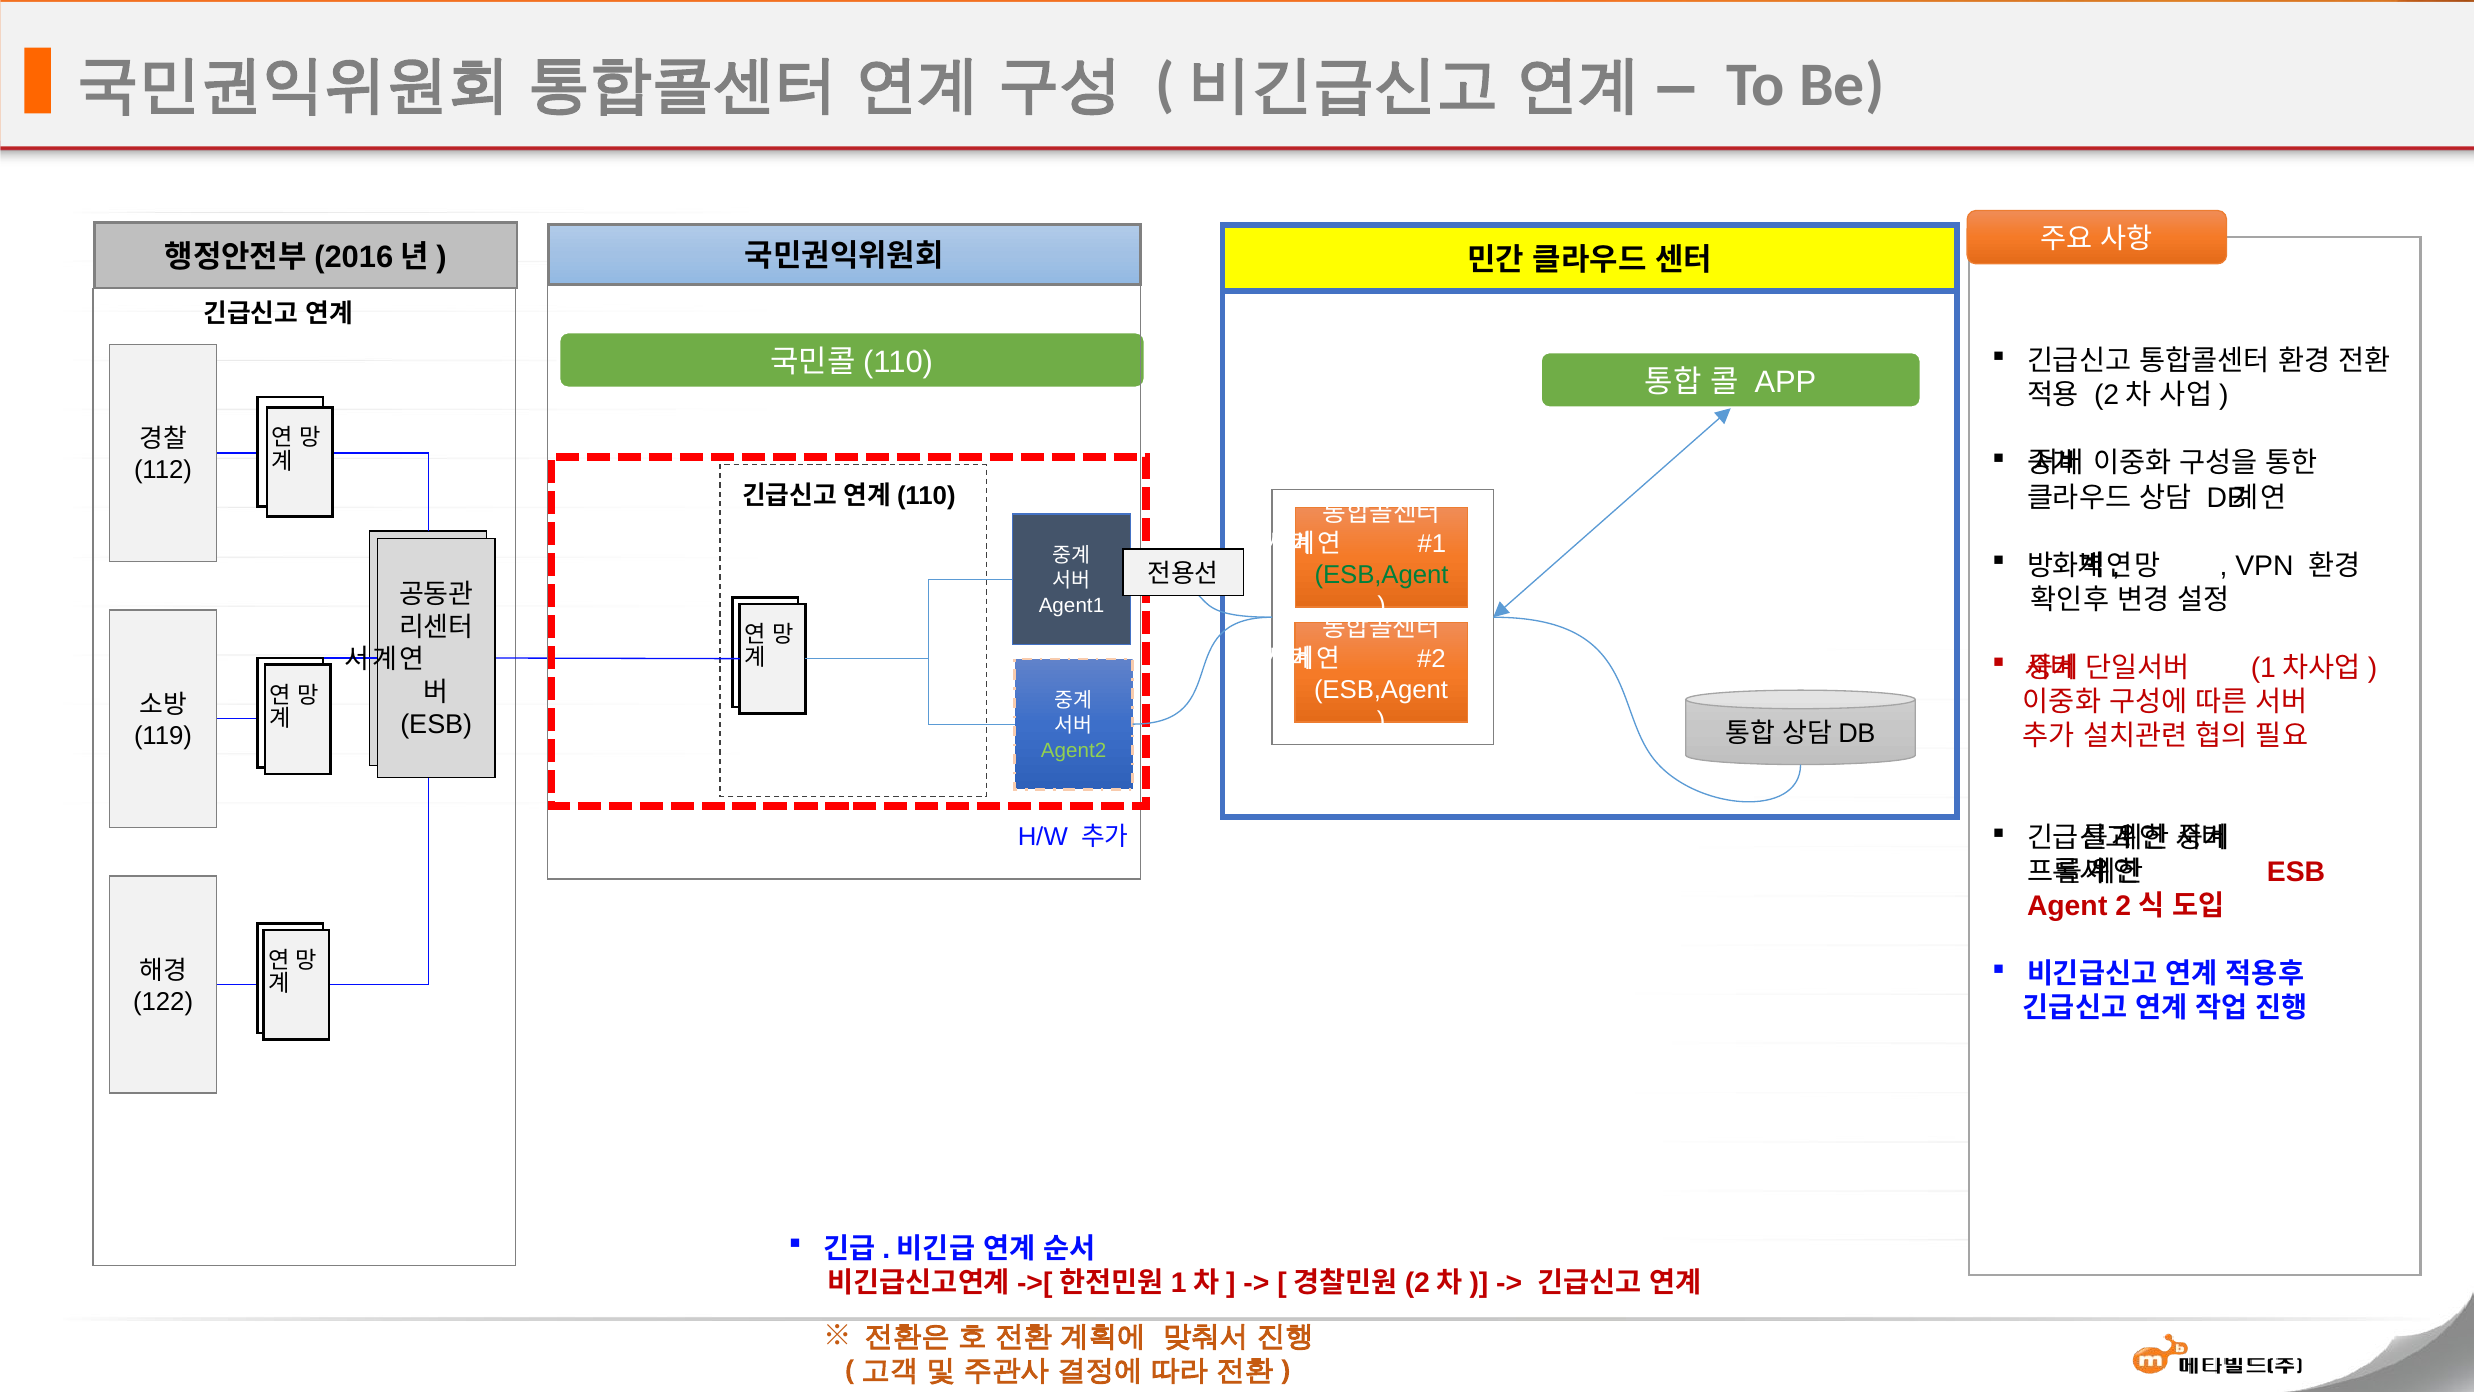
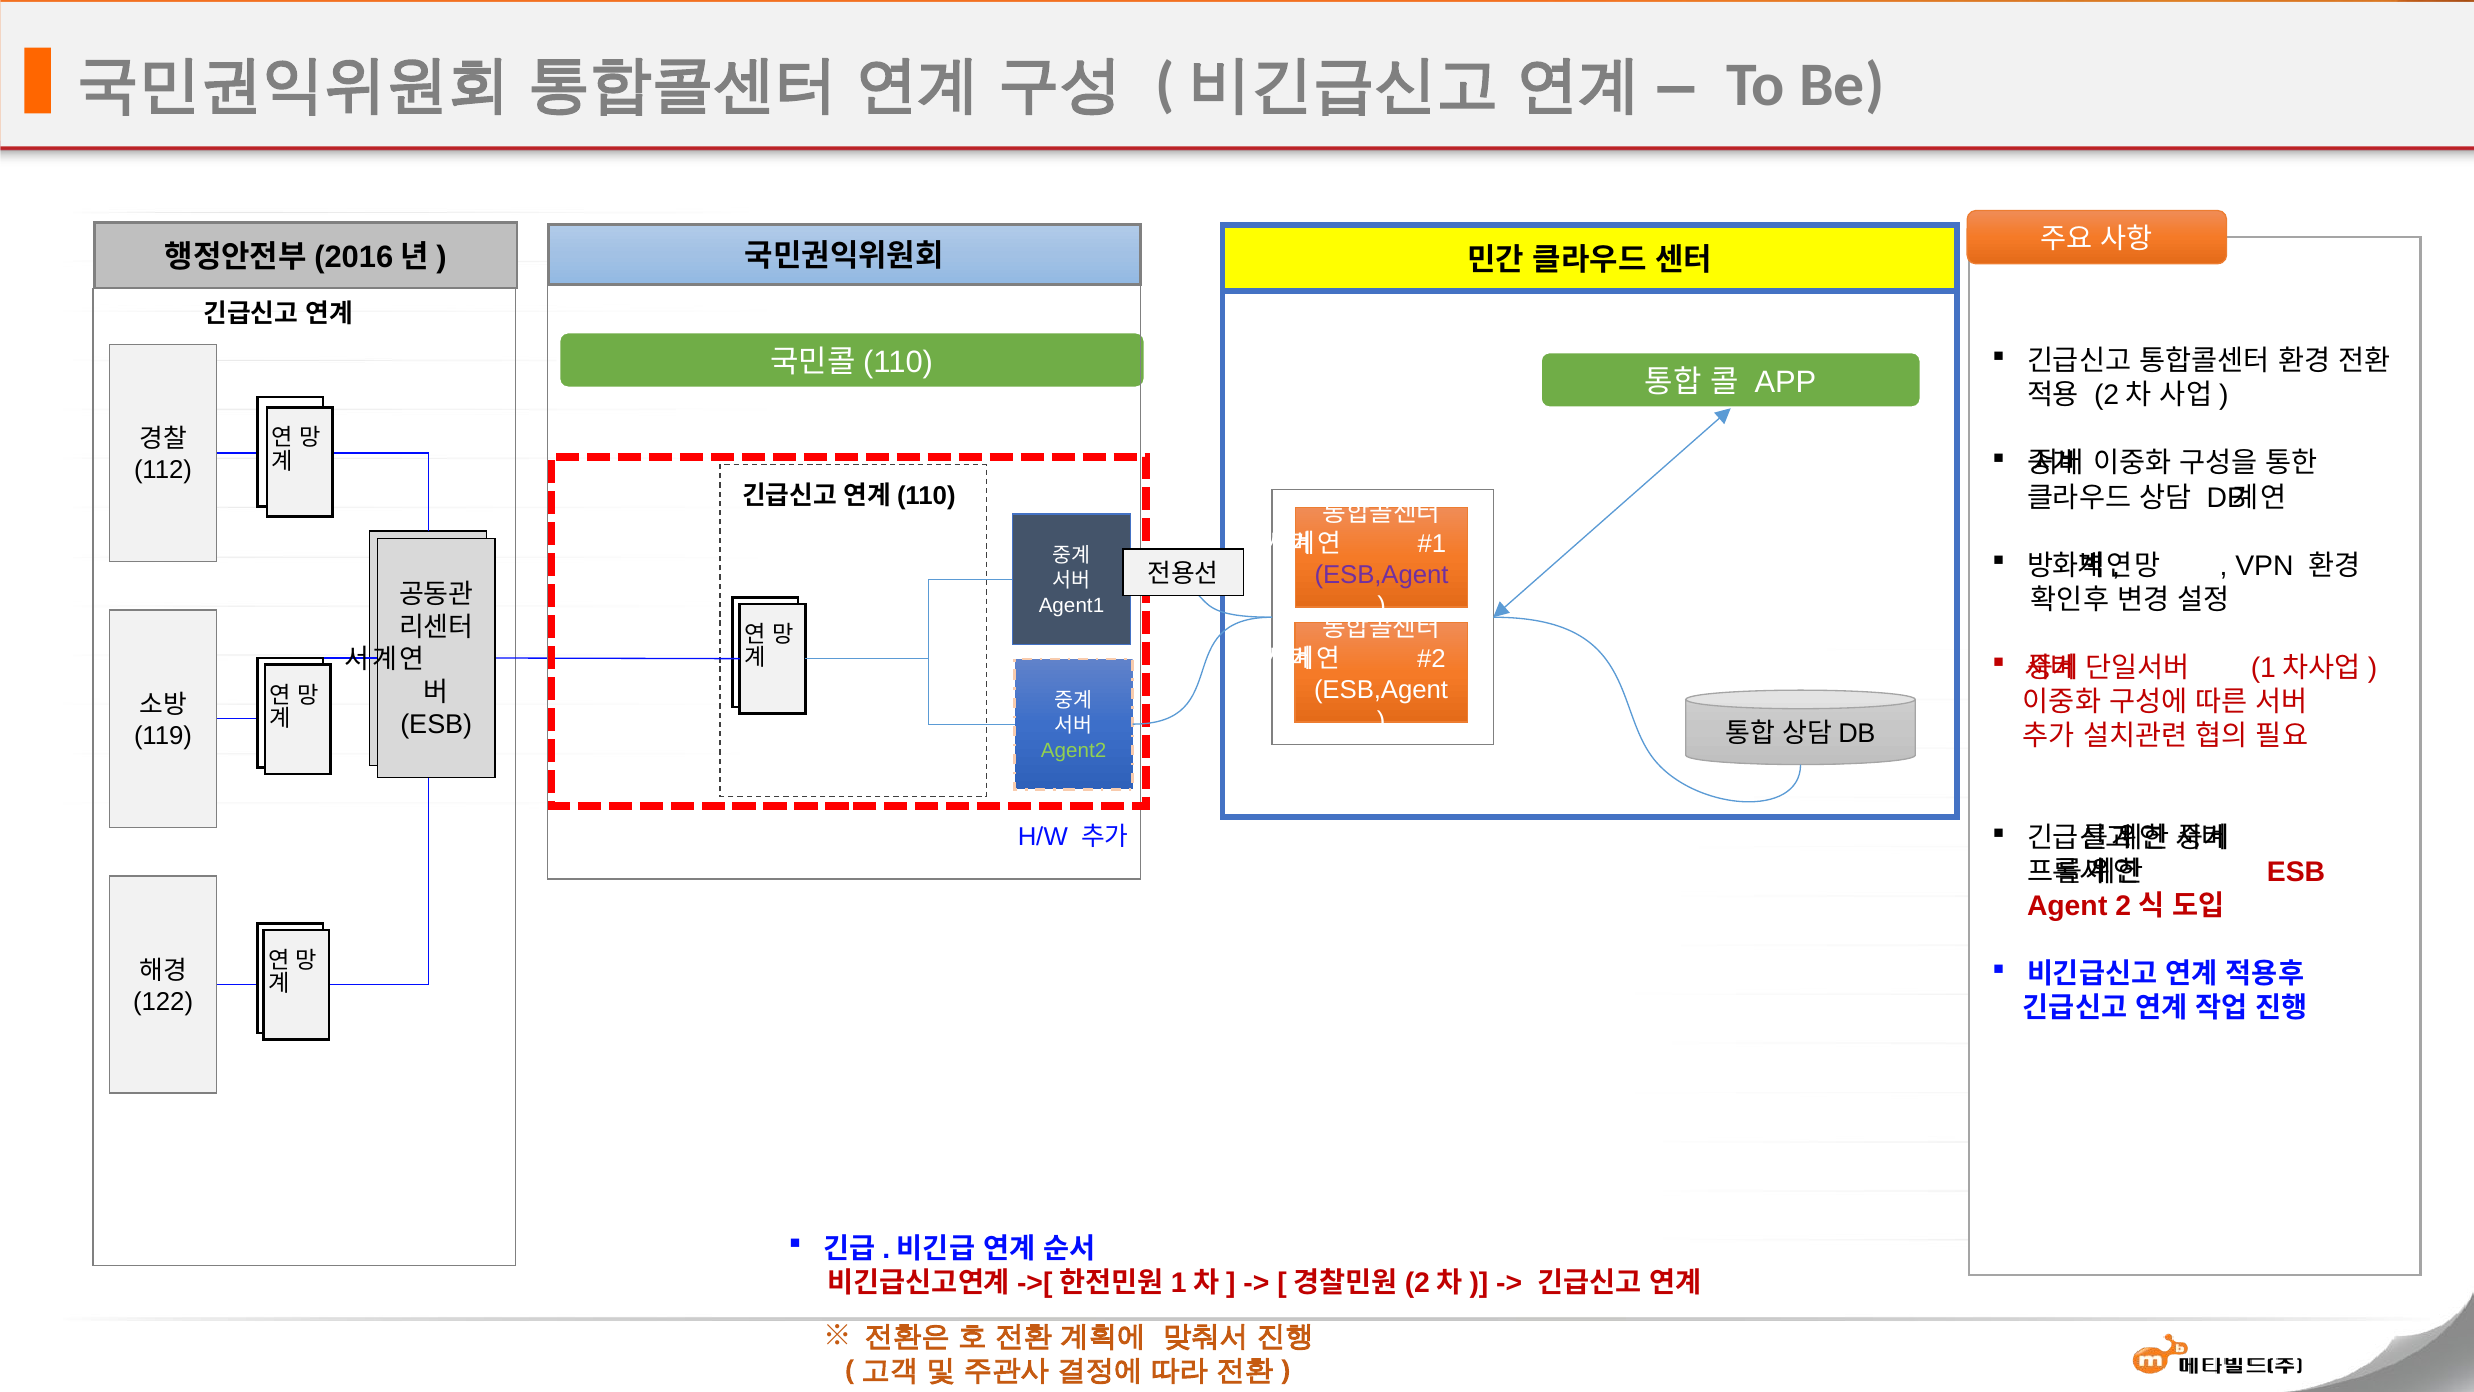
ESB,Agent colour: green -> purple (1382, 574)
